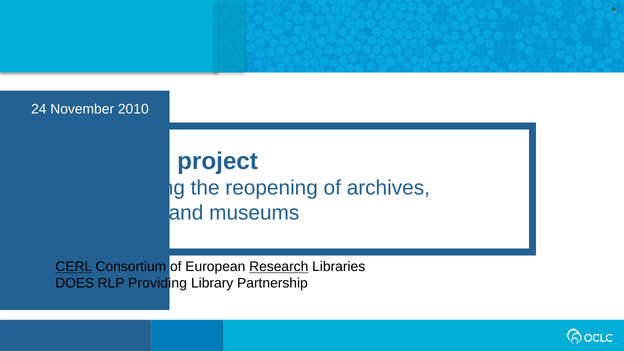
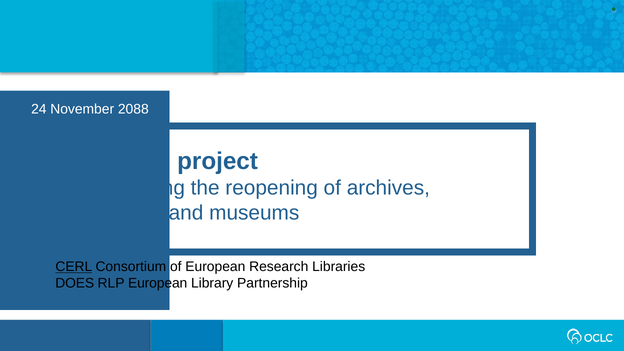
2010: 2010 -> 2088 (133, 109)
Research underline: present -> none (279, 267)
RLP Providing: Providing -> European (158, 283)
